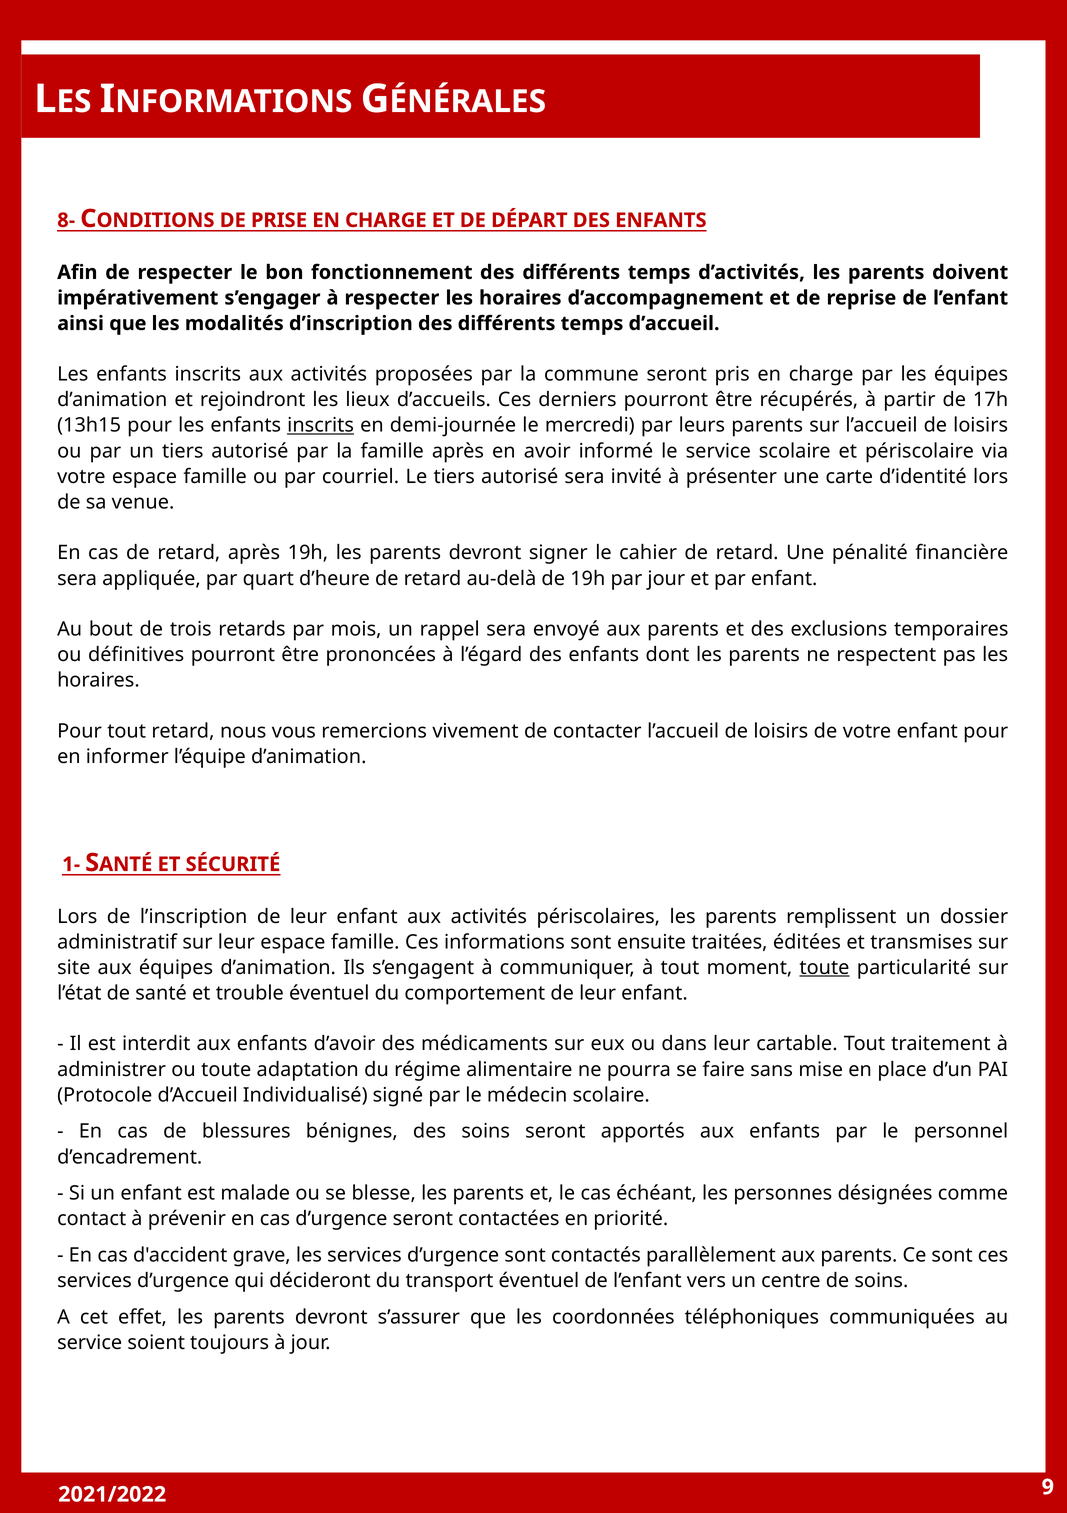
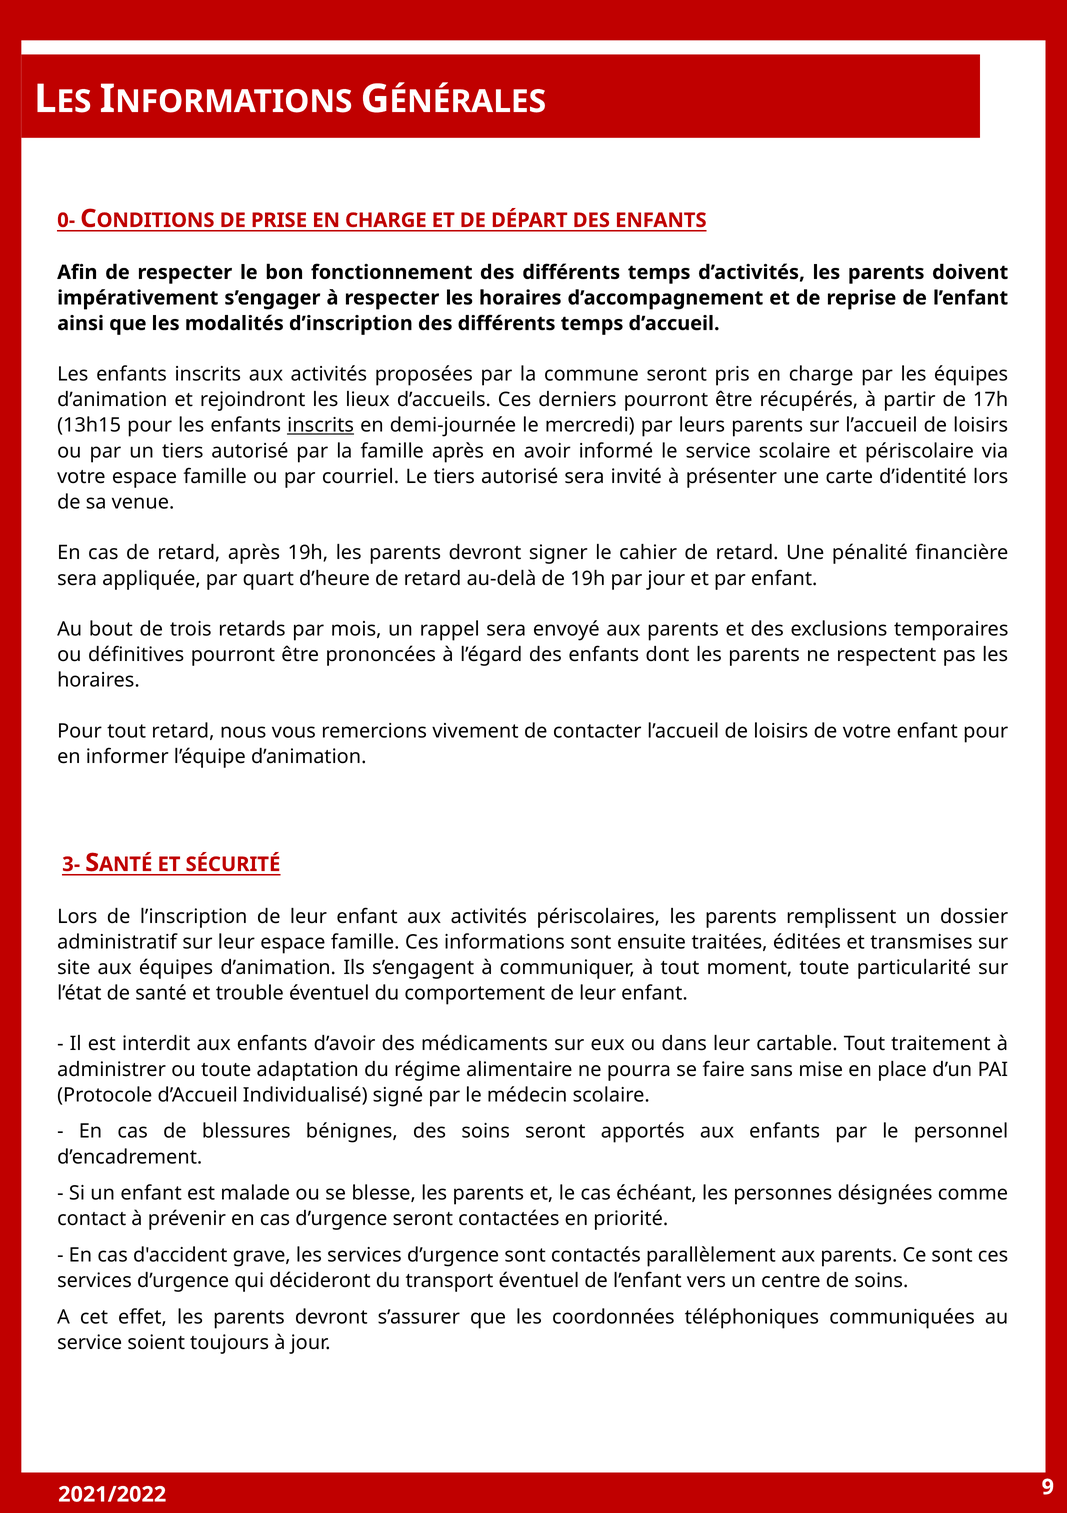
8-: 8- -> 0- (66, 220)
1-: 1- -> 3- (71, 864)
toute underline: present -> none (824, 968)
